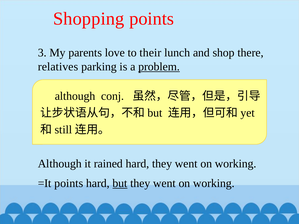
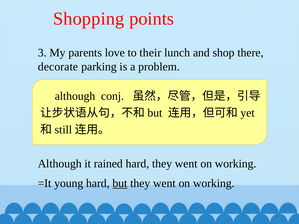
relatives: relatives -> decorate (58, 67)
problem underline: present -> none (159, 67)
=It points: points -> young (69, 183)
